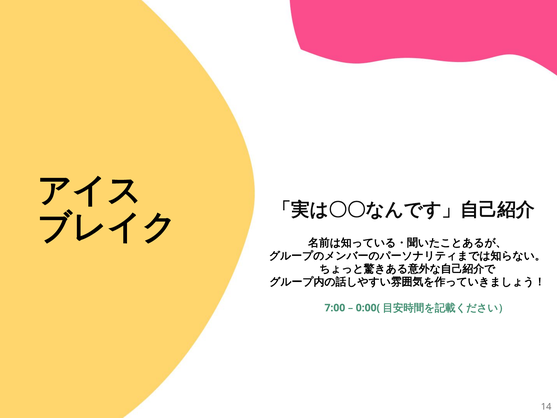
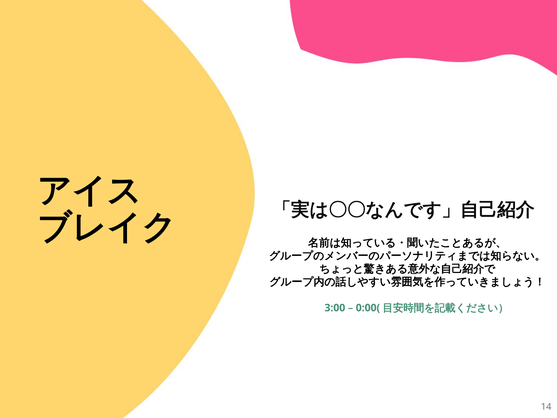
7:00: 7:00 -> 3:00 (335, 308)
